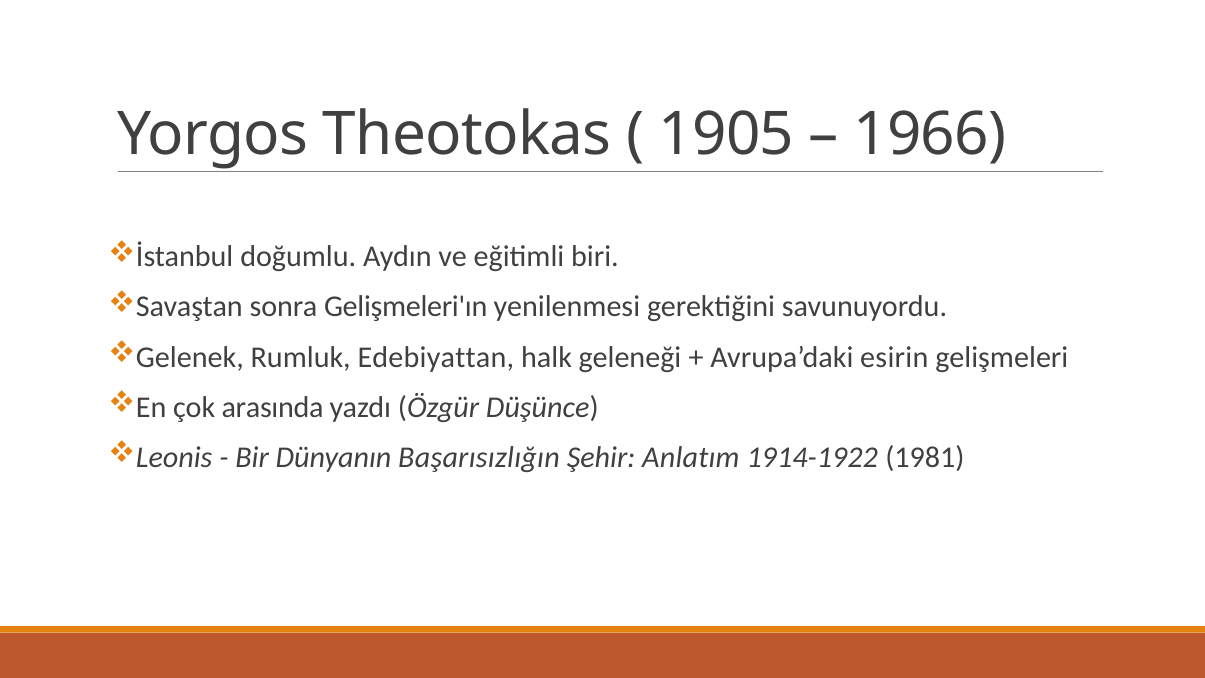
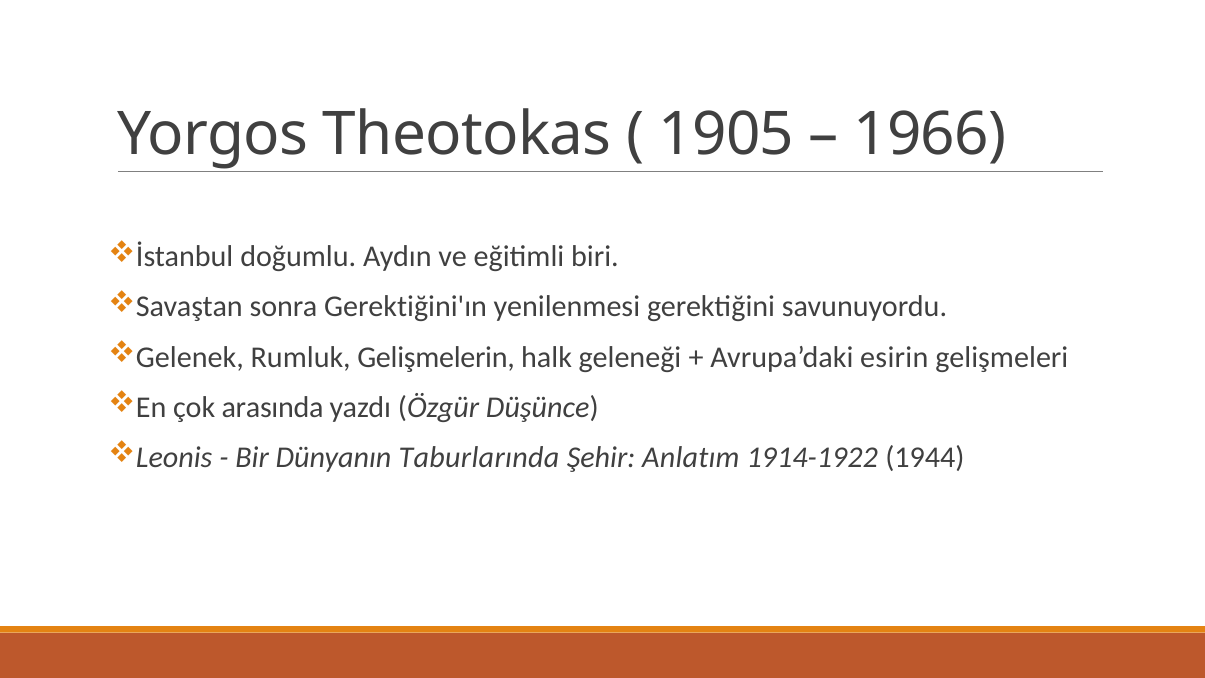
Gelişmeleri'ın: Gelişmeleri'ın -> Gerektiğini'ın (406, 307)
Edebiyattan: Edebiyattan -> Gelişmelerin (436, 357)
Başarısızlığın: Başarısızlığın -> Taburlarında (479, 457)
1981: 1981 -> 1944 (925, 457)
